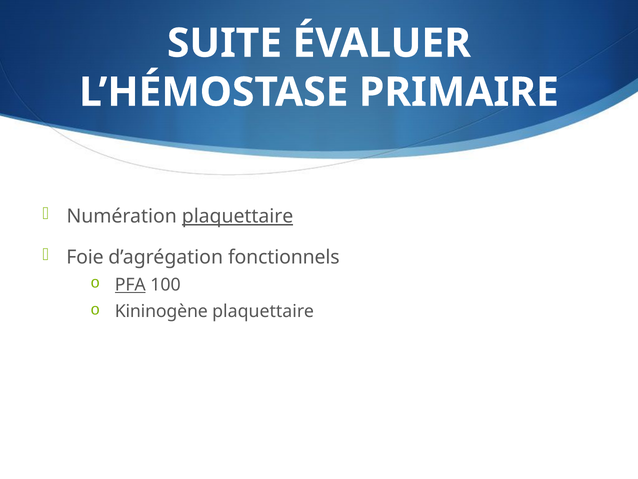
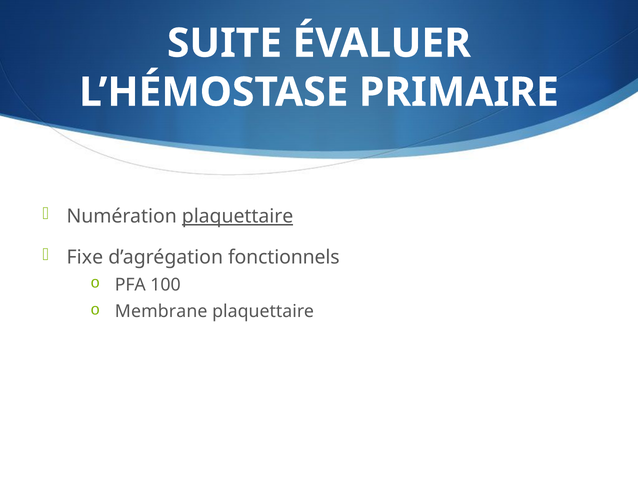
Foie: Foie -> Fixe (85, 257)
PFA underline: present -> none (130, 285)
Kininogène: Kininogène -> Membrane (161, 311)
